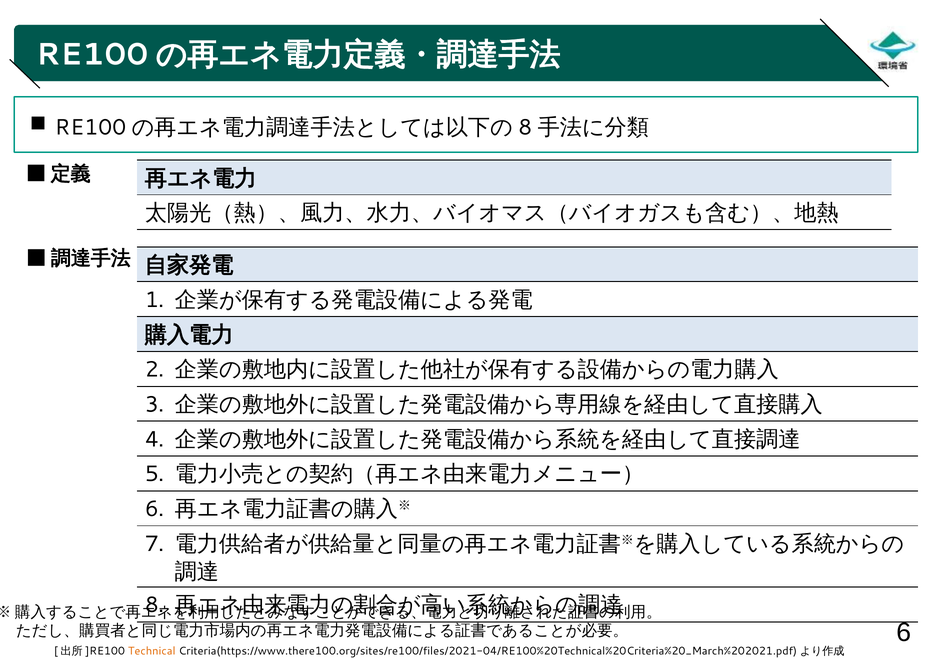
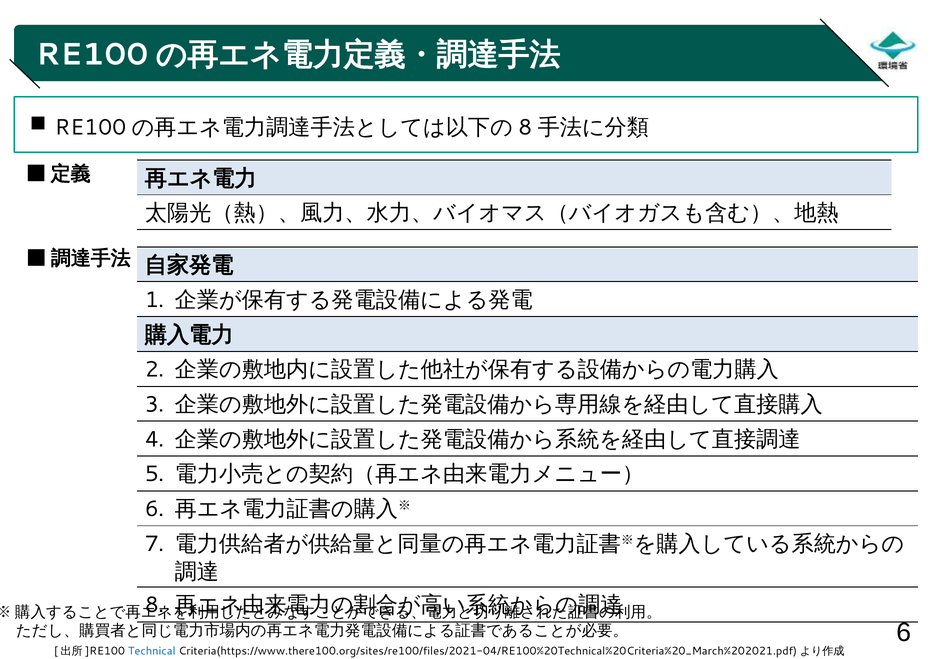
Technical colour: orange -> blue (152, 651)
